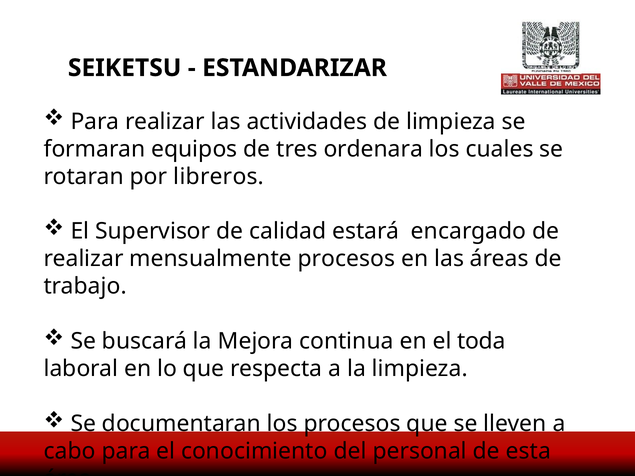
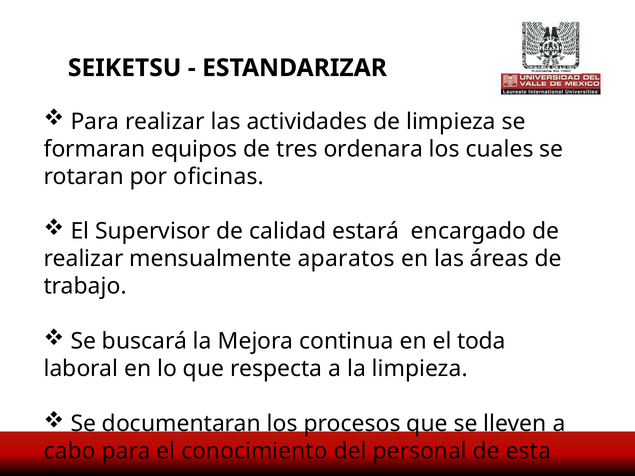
libreros: libreros -> oficinas (219, 177)
mensualmente procesos: procesos -> aparatos (346, 259)
